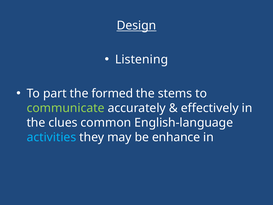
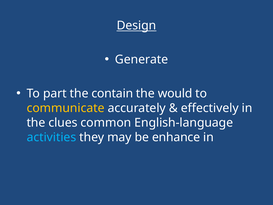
Listening: Listening -> Generate (142, 59)
formed: formed -> contain (112, 93)
stems: stems -> would (175, 93)
communicate colour: light green -> yellow (66, 108)
